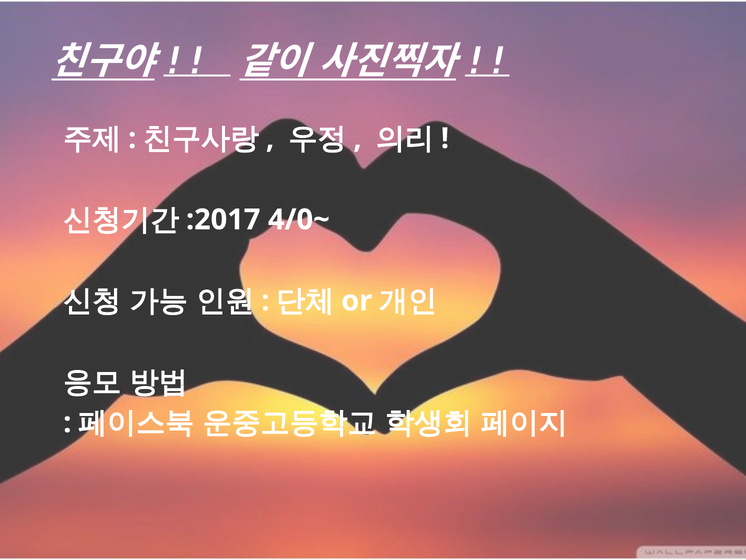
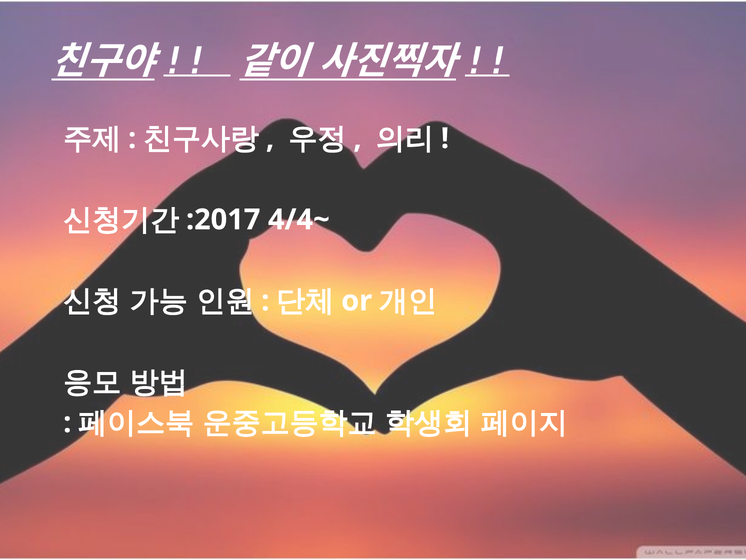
4/0~: 4/0~ -> 4/4~ (299, 219)
